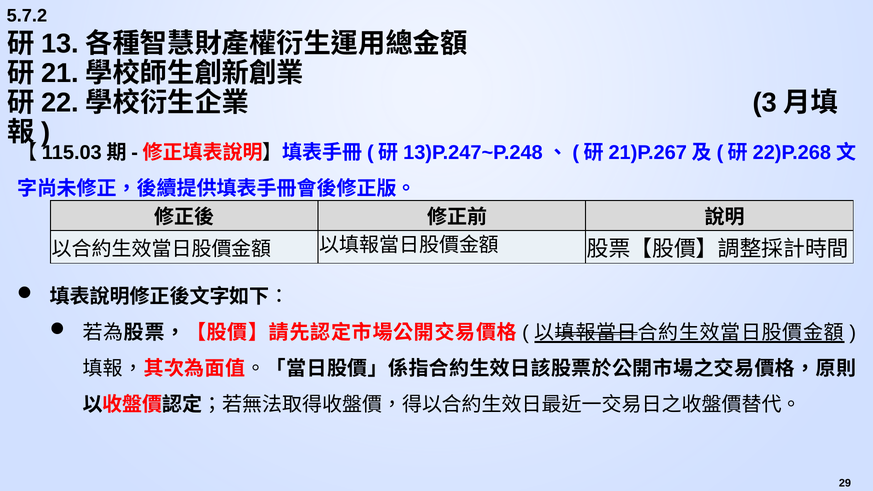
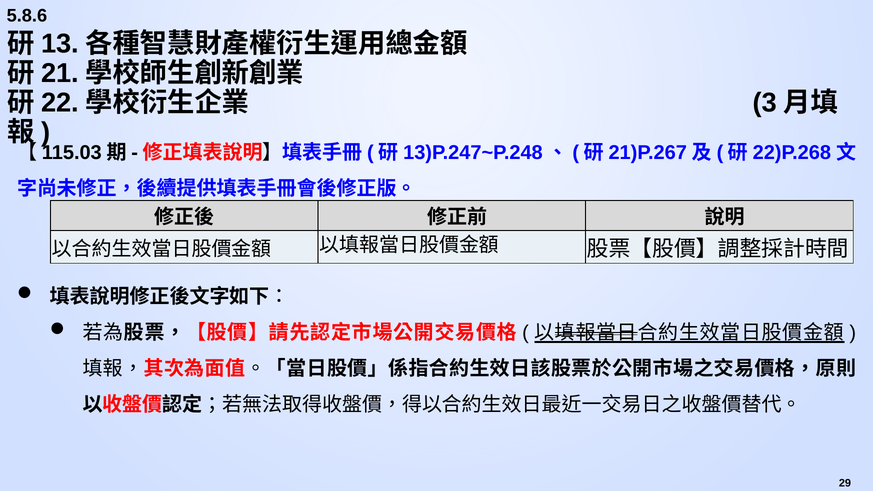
5.7.2: 5.7.2 -> 5.8.6 (27, 16)
